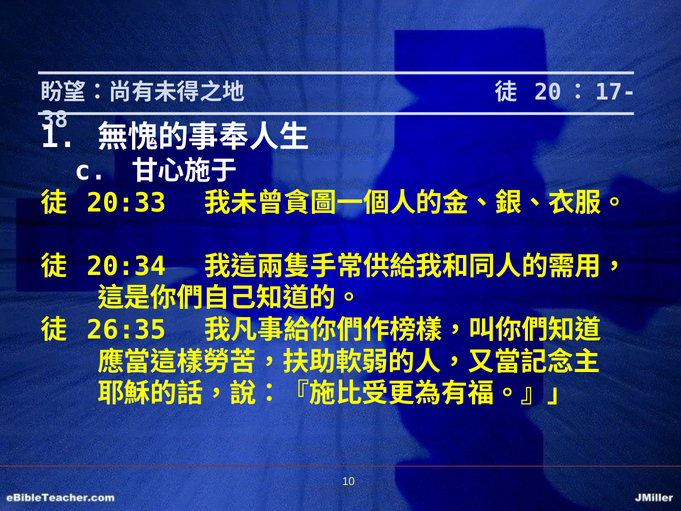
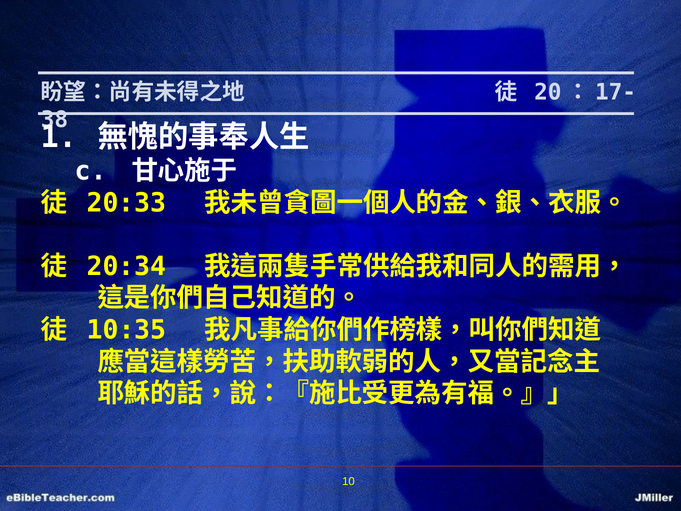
26:35: 26:35 -> 10:35 (127, 330)
